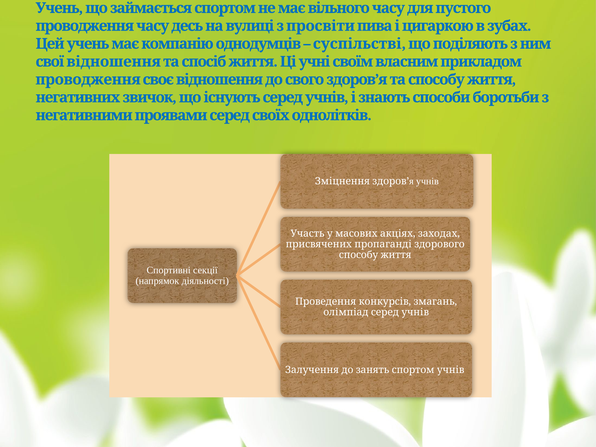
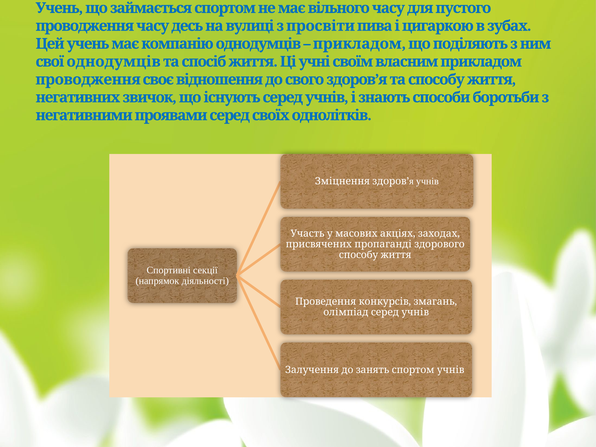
суспільстві: суспільстві -> прикладом (359, 44)
свої відношення: відношення -> однодумців (114, 62)
